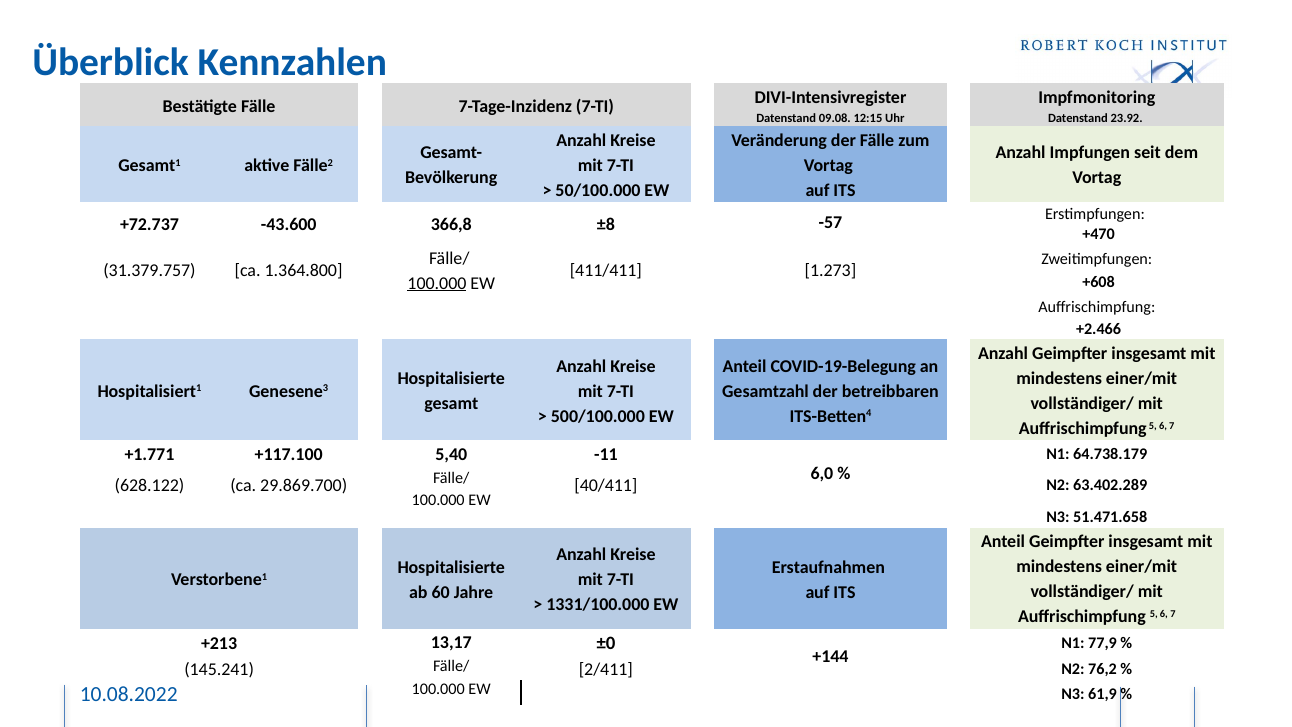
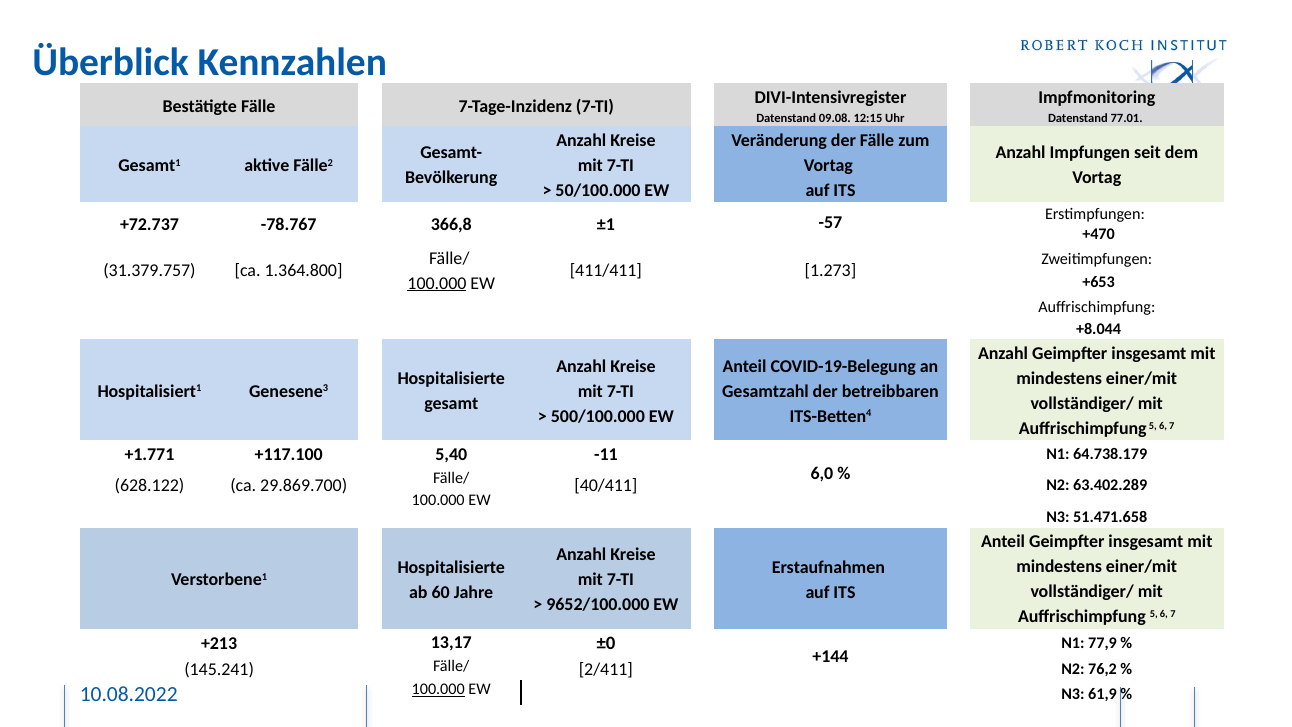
23.92: 23.92 -> 77.01 (1127, 118)
-43.600: -43.600 -> -78.767 (289, 224)
±8: ±8 -> ±1 (606, 224)
+608: +608 -> +653 (1099, 282)
+2.466: +2.466 -> +8.044 (1099, 329)
1331/100.000: 1331/100.000 -> 9652/100.000 (598, 605)
100.000 underline: none -> present (438, 689)
